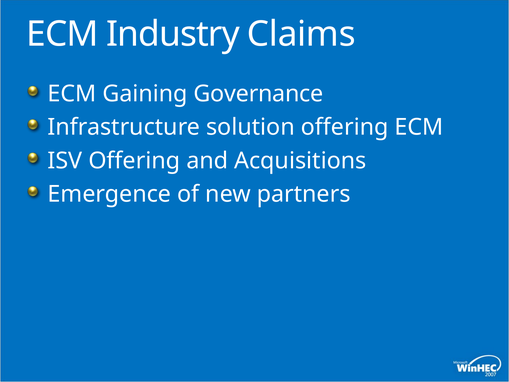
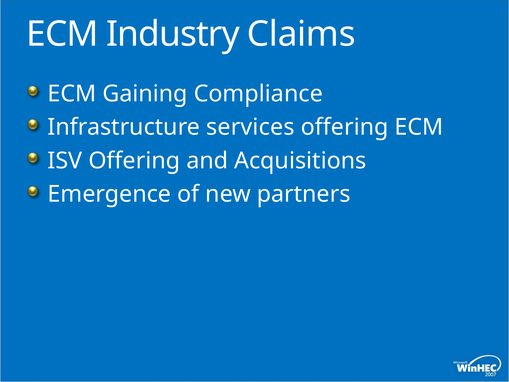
Governance: Governance -> Compliance (258, 94)
solution: solution -> services (250, 127)
